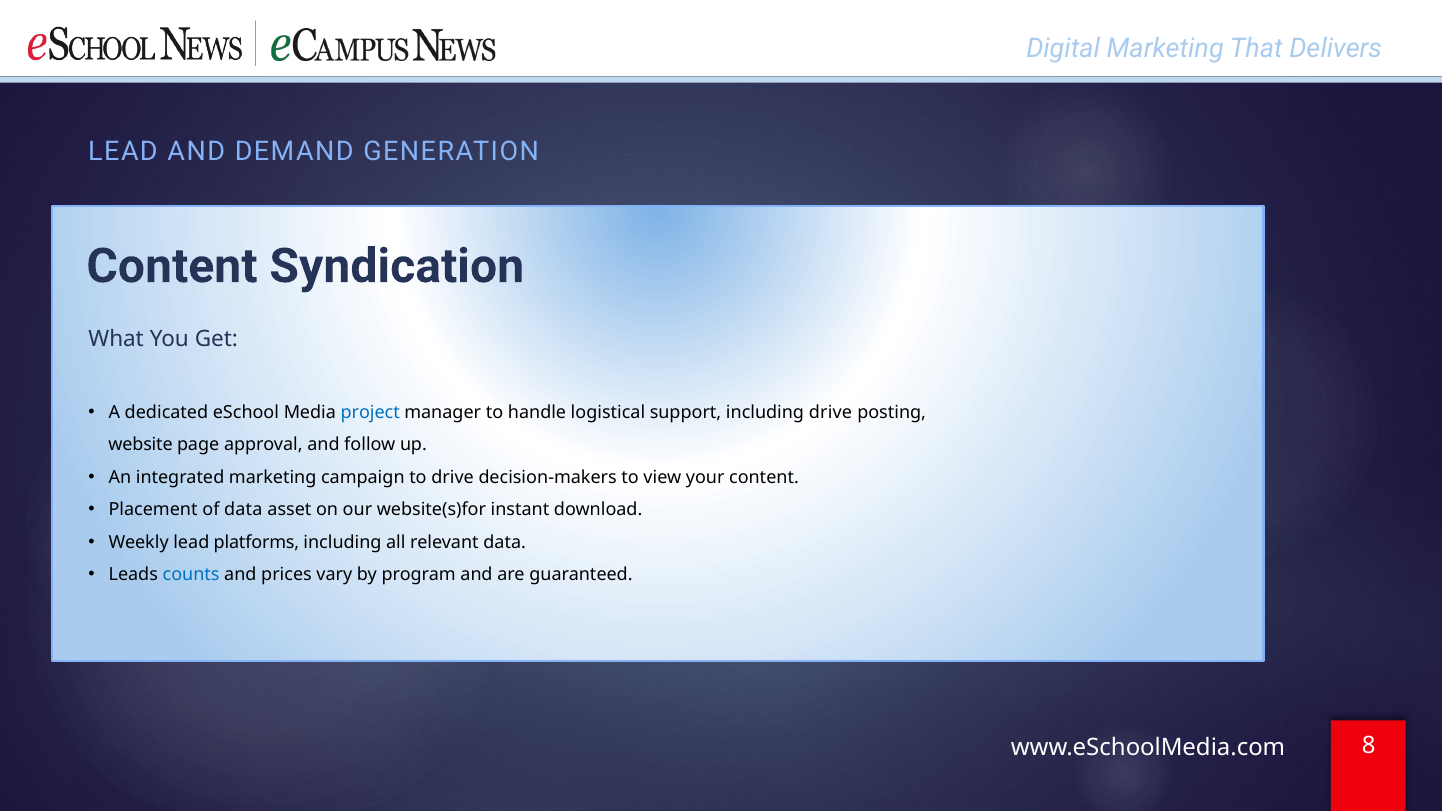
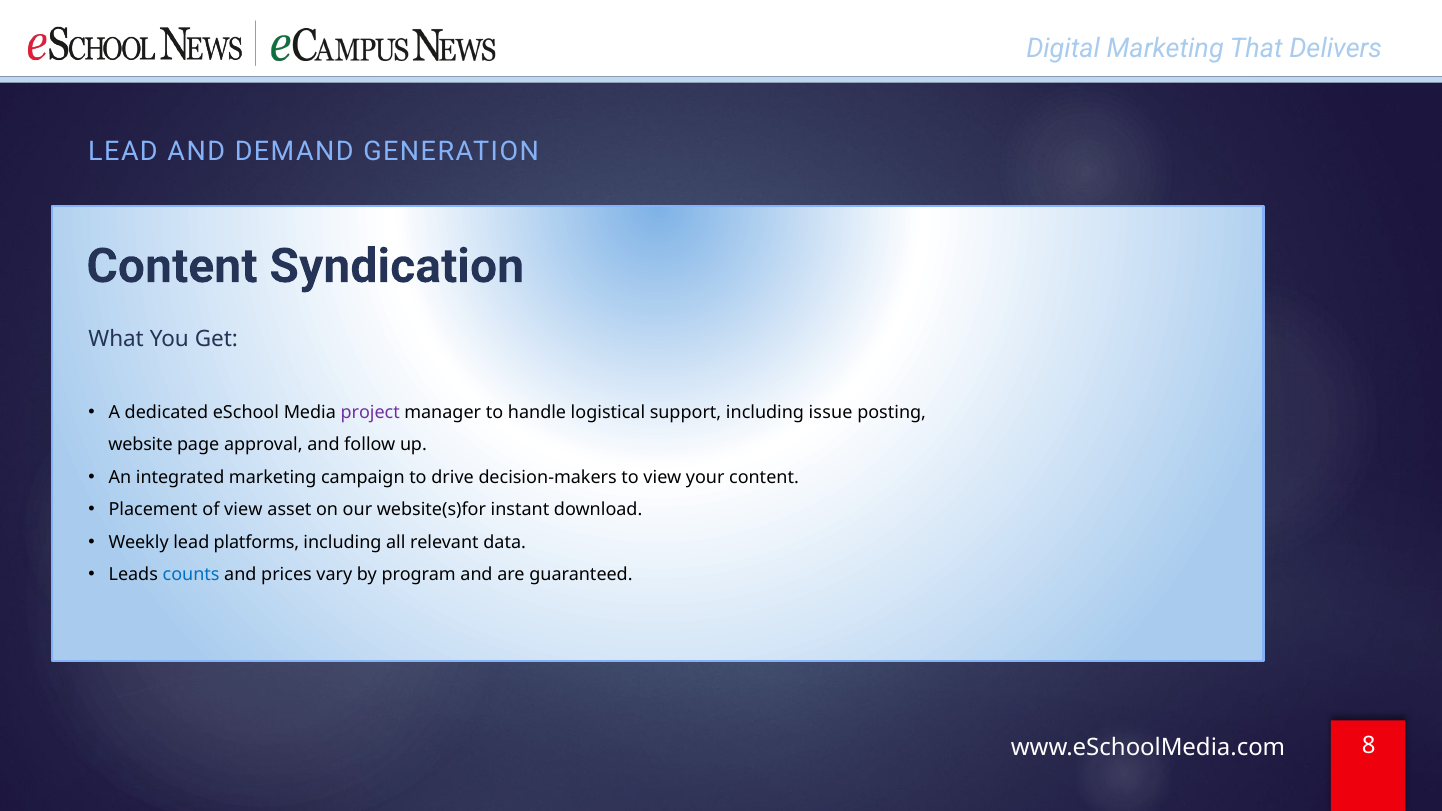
project colour: blue -> purple (370, 412)
including drive: drive -> issue (831, 412)
of data: data -> view (243, 510)
